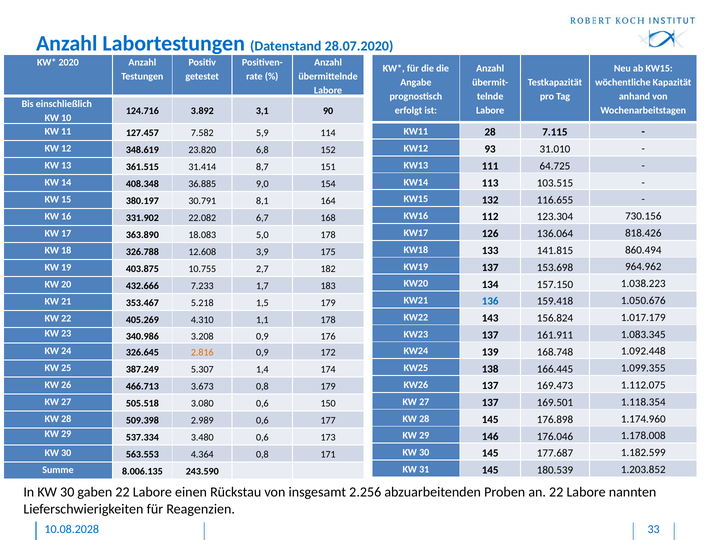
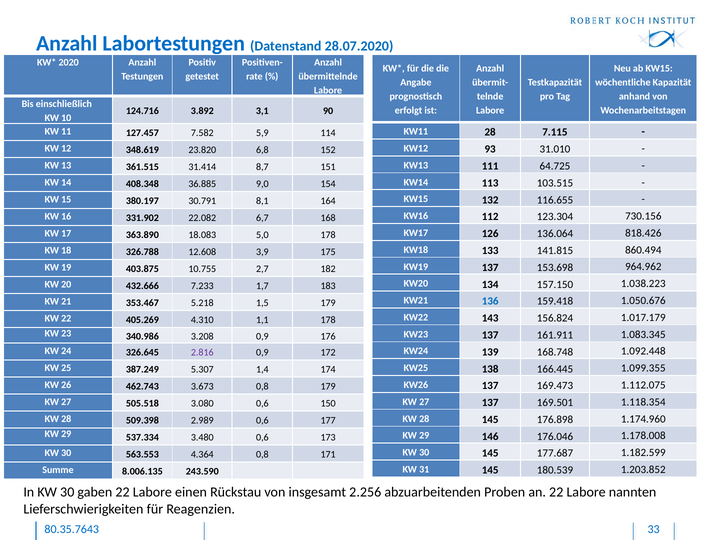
2.816 colour: orange -> purple (202, 353)
466.713: 466.713 -> 462.743 (142, 387)
10.08.2028: 10.08.2028 -> 80.35.7643 (72, 529)
